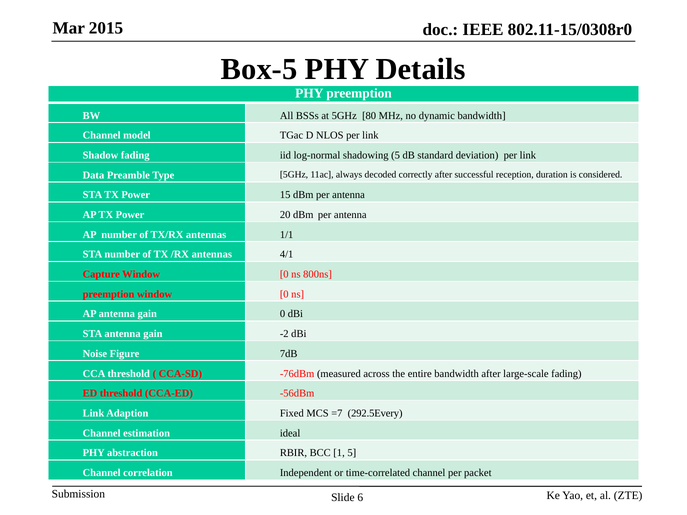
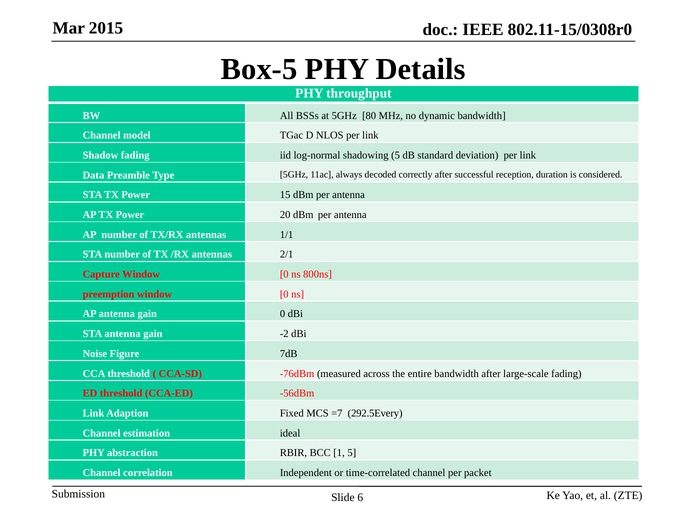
PHY preemption: preemption -> throughput (359, 93)
4/1: 4/1 -> 2/1 (287, 255)
